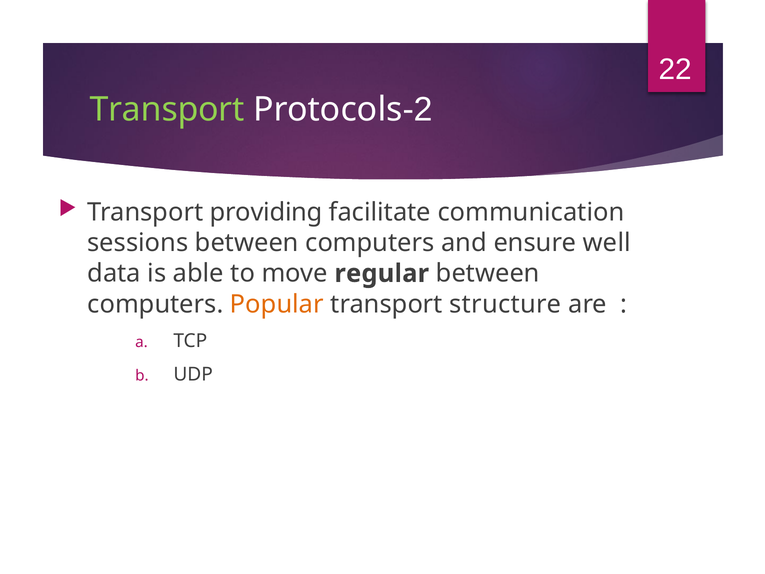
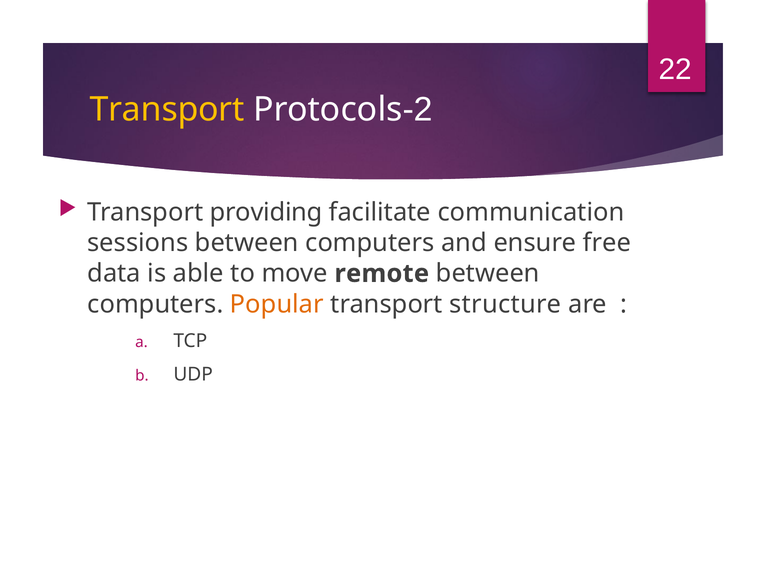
Transport colour: light green -> yellow (167, 110)
well: well -> free (607, 243)
regular: regular -> remote (382, 273)
